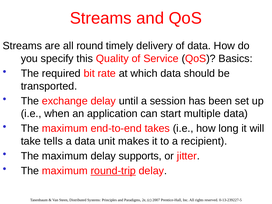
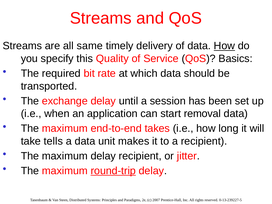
round: round -> same (90, 46)
How underline: none -> present (224, 46)
multiple: multiple -> removal (202, 114)
delay supports: supports -> recipient (140, 156)
